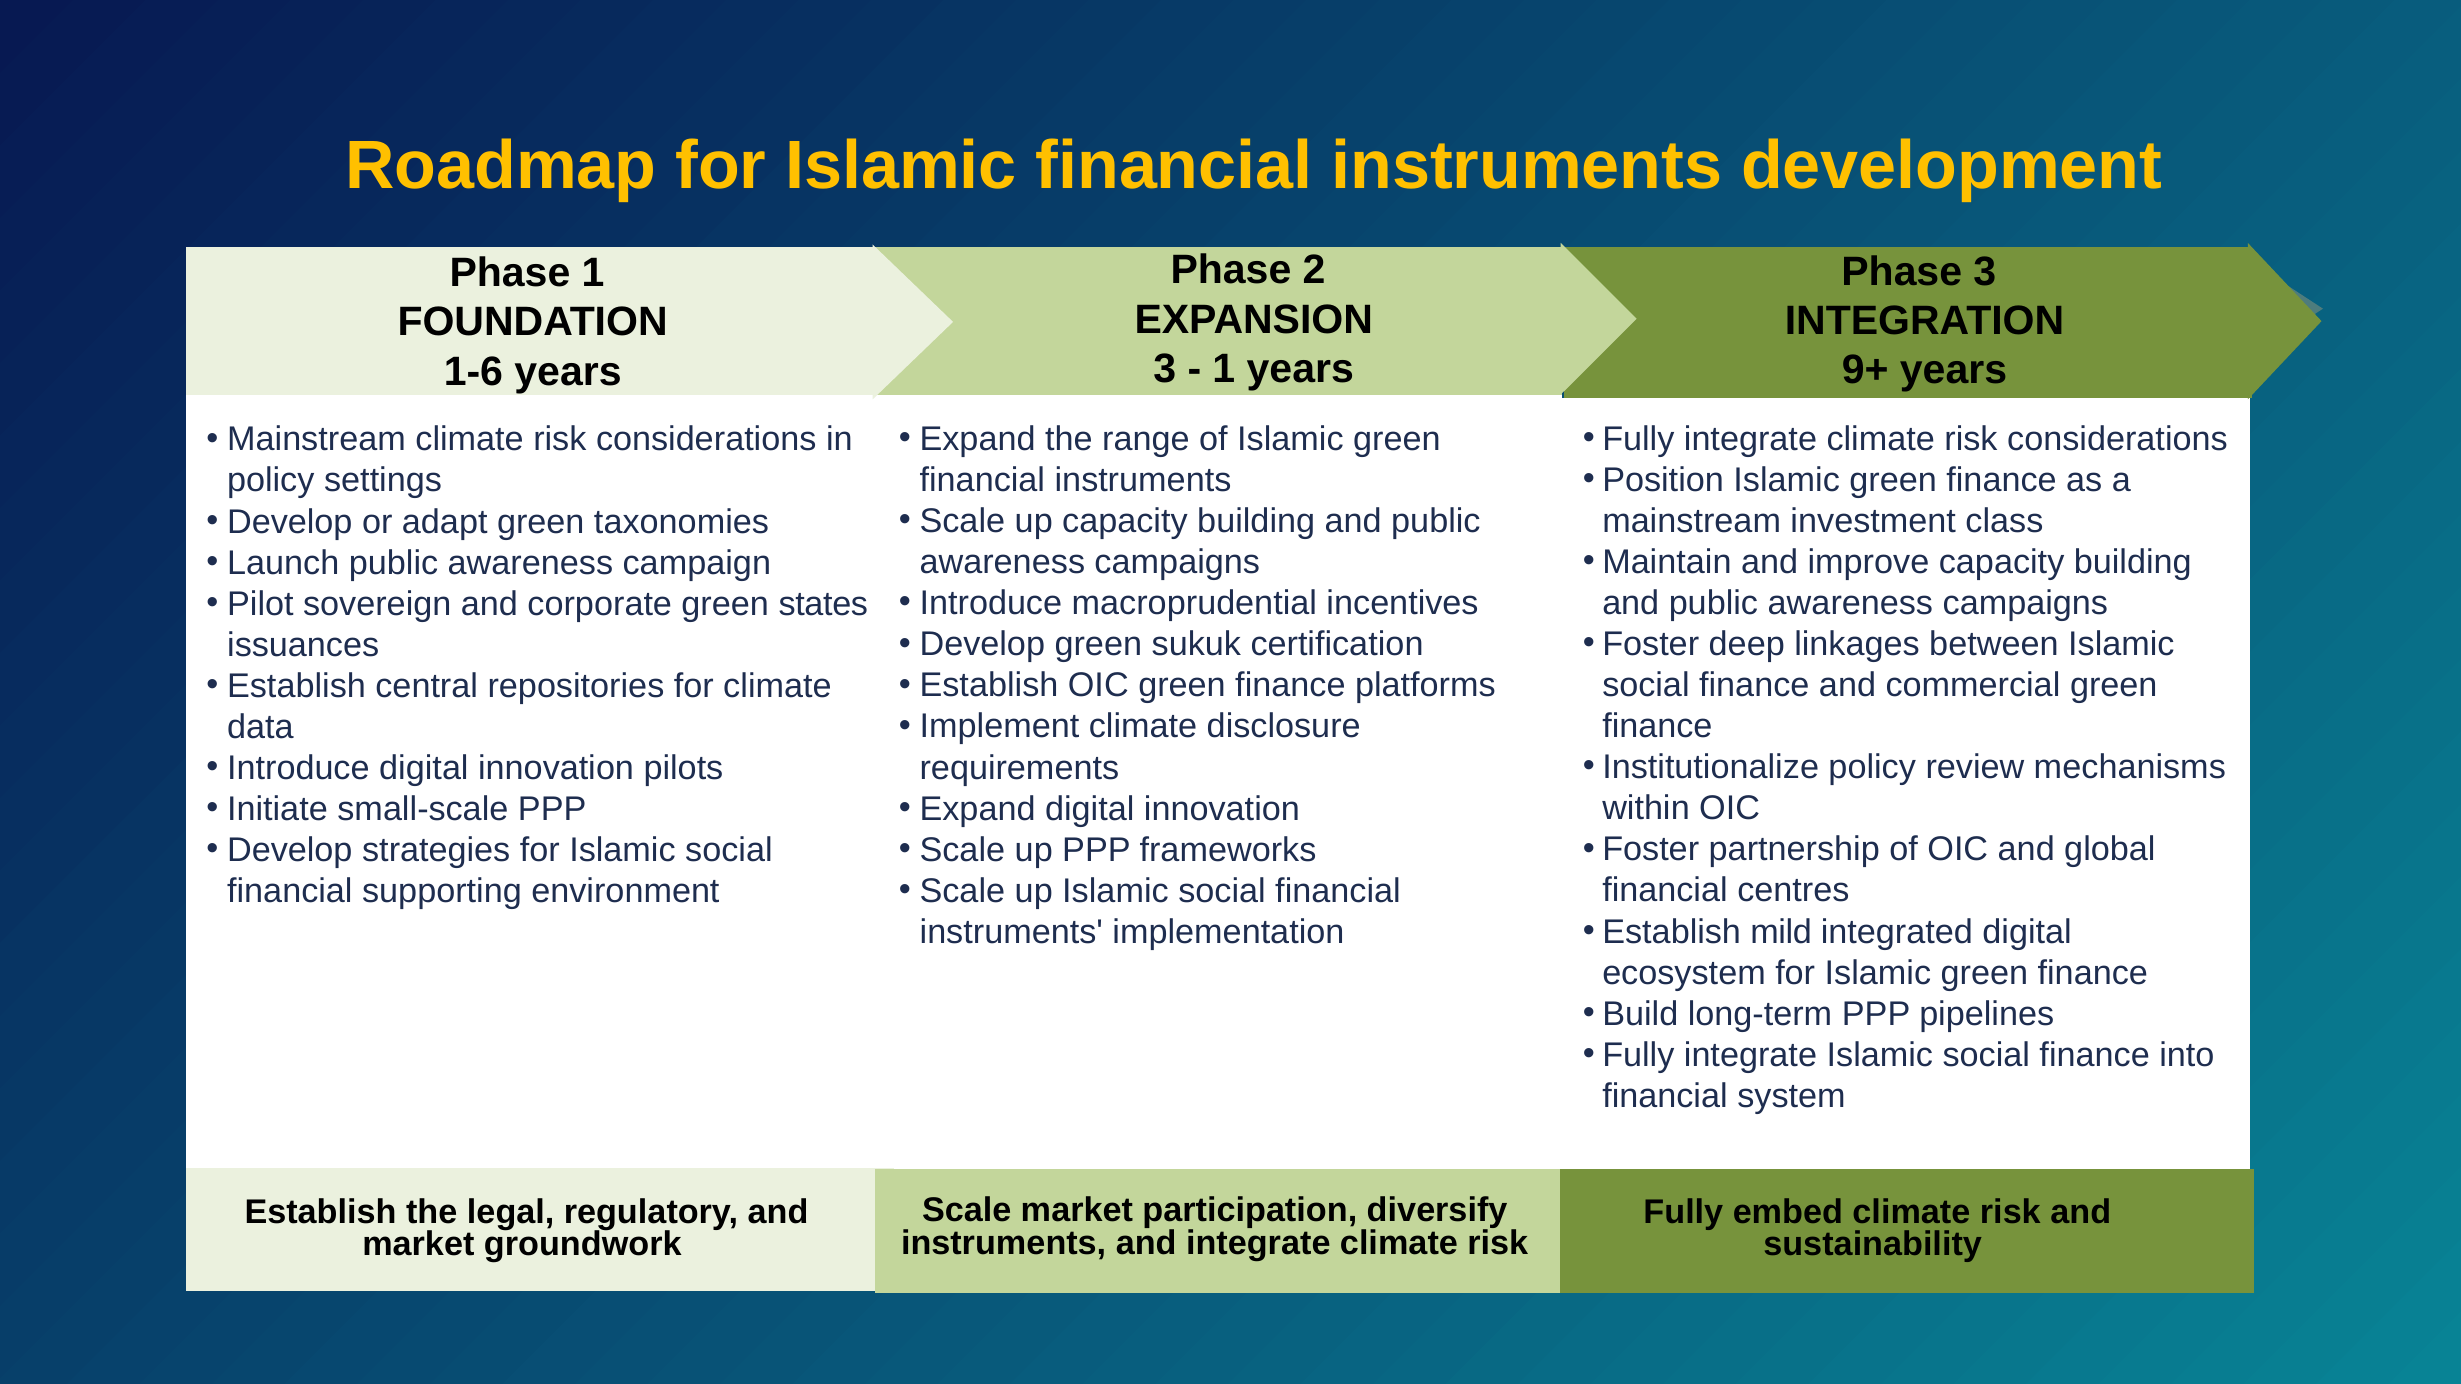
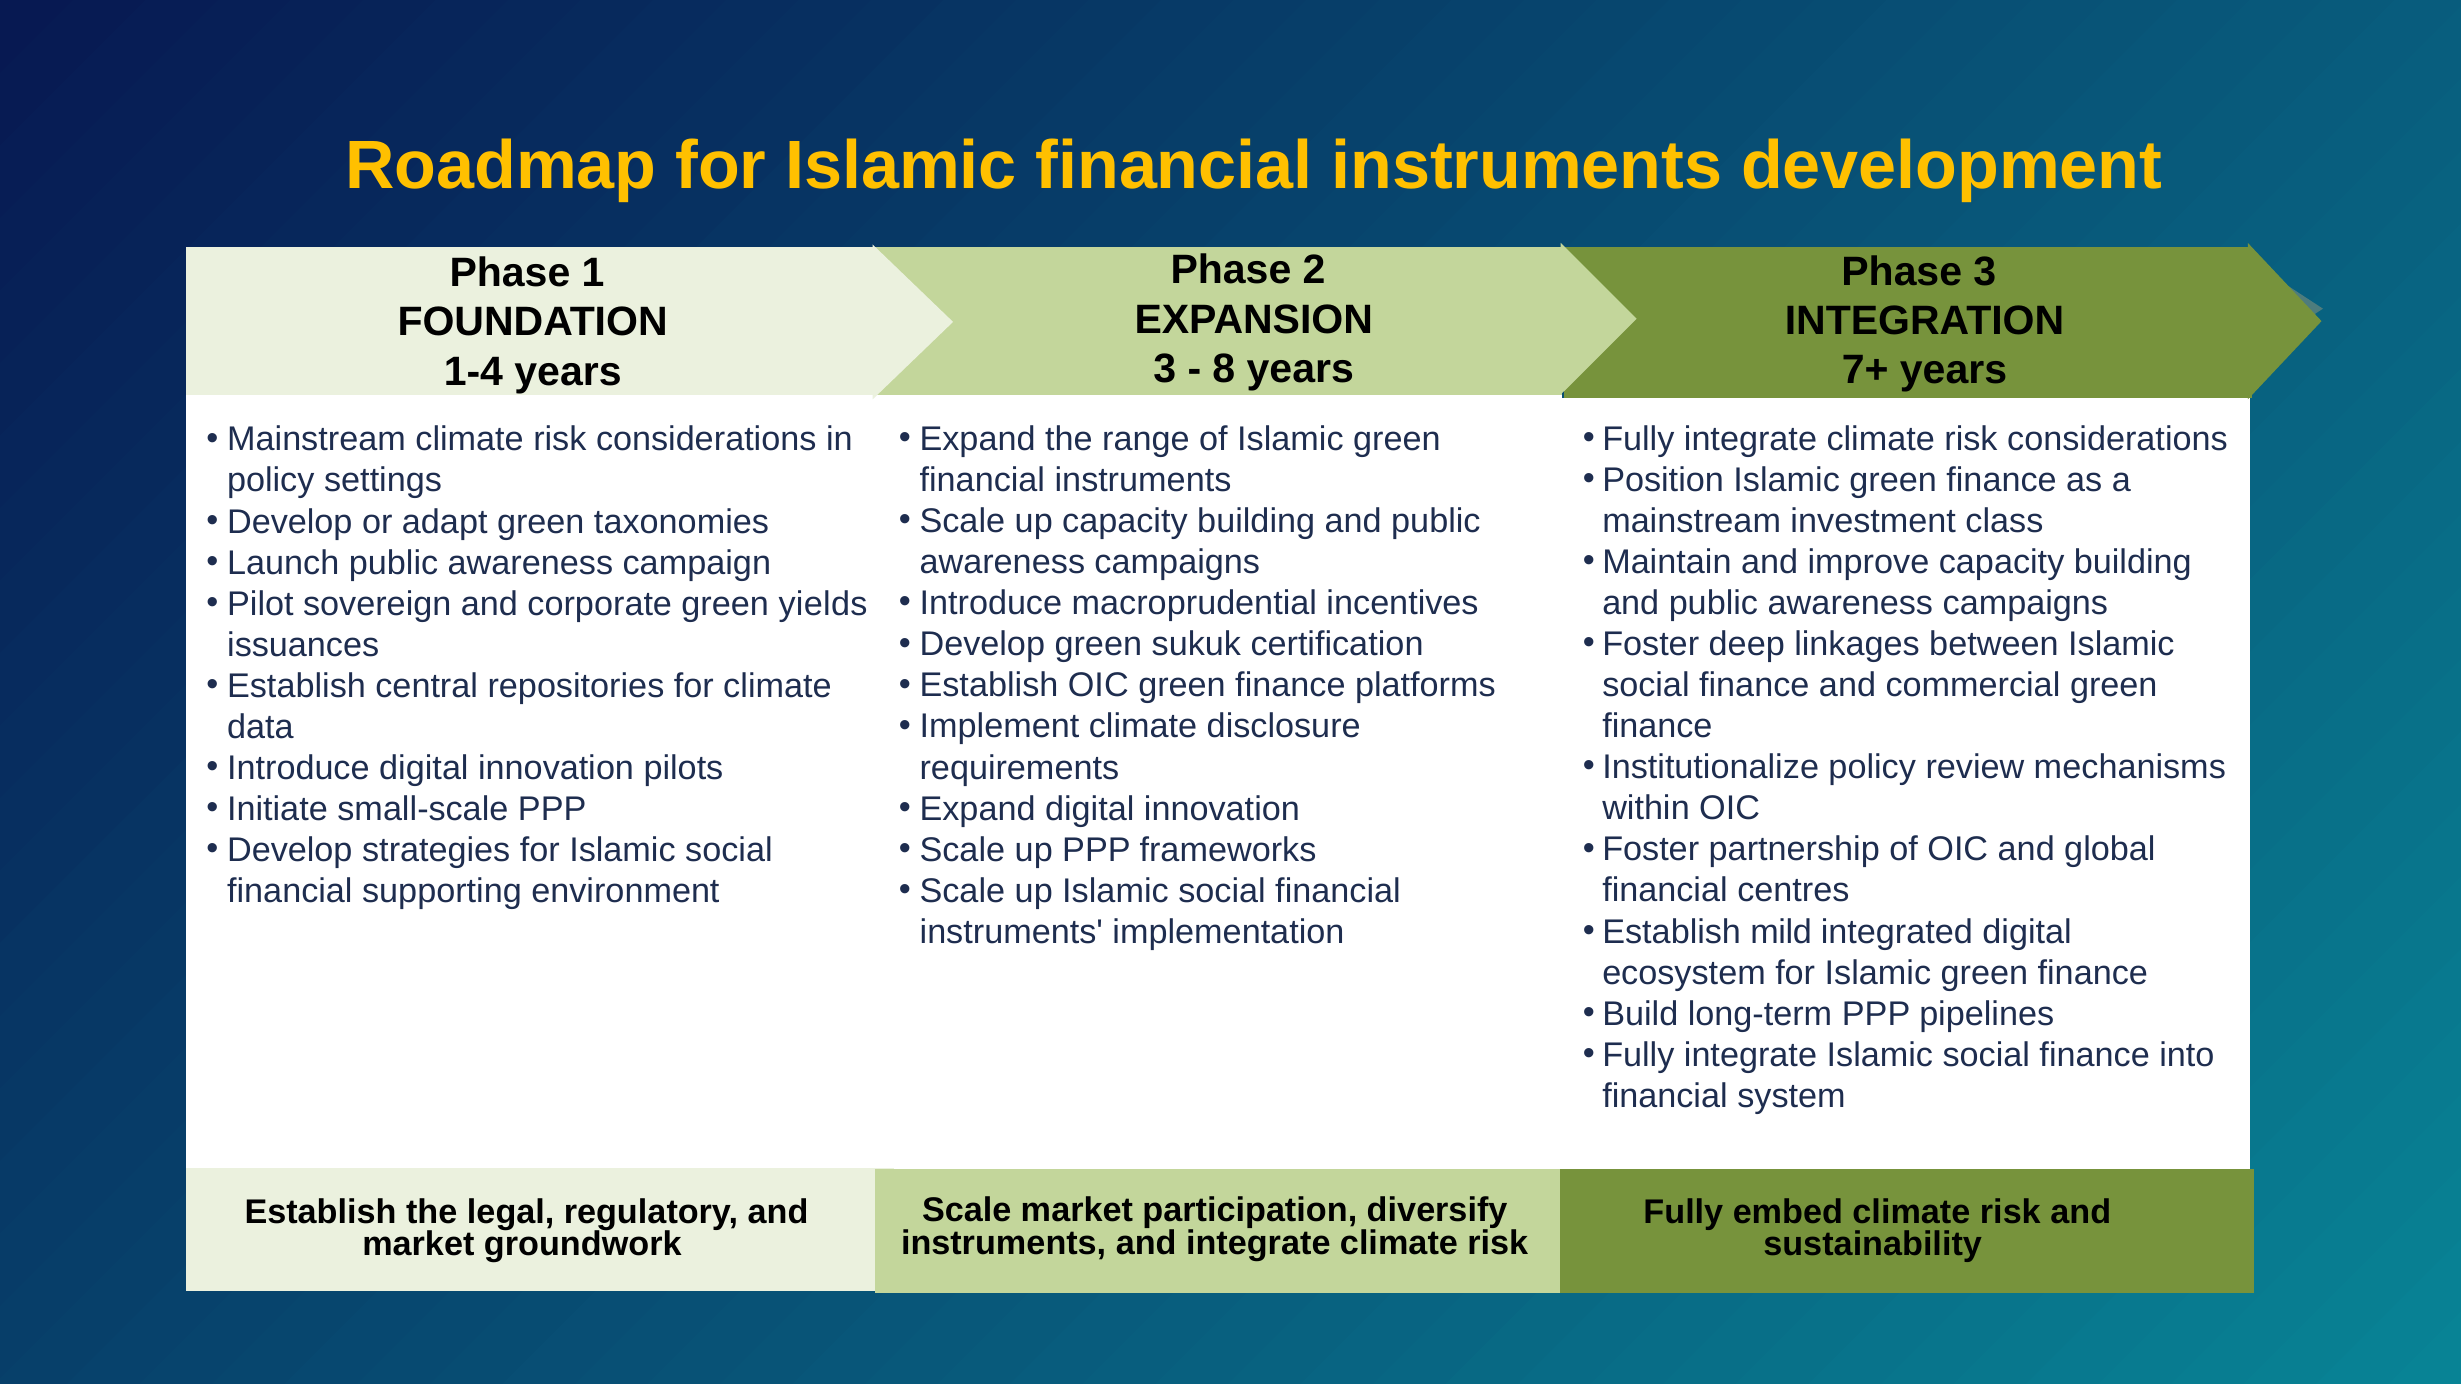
1: 1 -> 8 (1224, 369)
9+: 9+ -> 7+ (1865, 370)
1-6: 1-6 -> 1-4 (473, 372)
states: states -> yields (823, 604)
